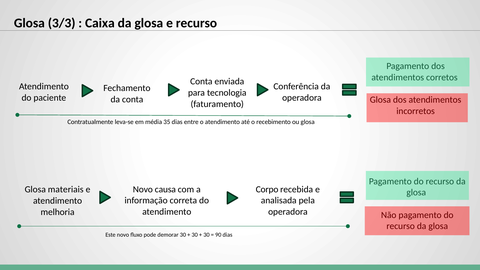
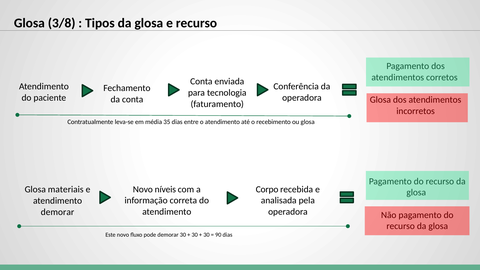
3/3: 3/3 -> 3/8 (62, 23)
Caixa: Caixa -> Tipos (100, 23)
causa: causa -> níveis (165, 189)
melhoria: melhoria -> demorar (58, 212)
